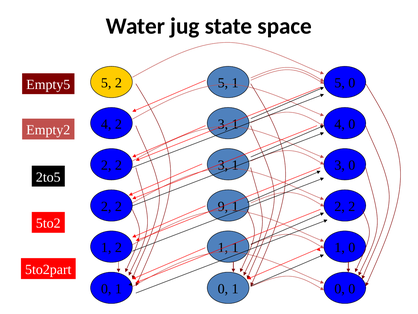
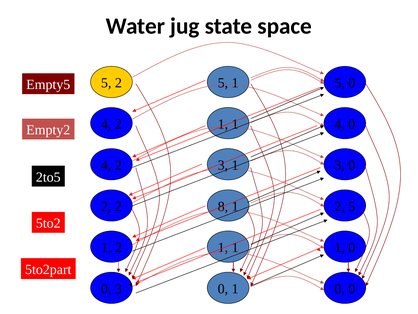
3: 3 -> 1 (223, 124)
2: 2 -> 4 (106, 165)
9: 9 -> 8 (223, 206)
2: 2 -> 5 (352, 206)
1: 1 -> 3 (118, 288)
